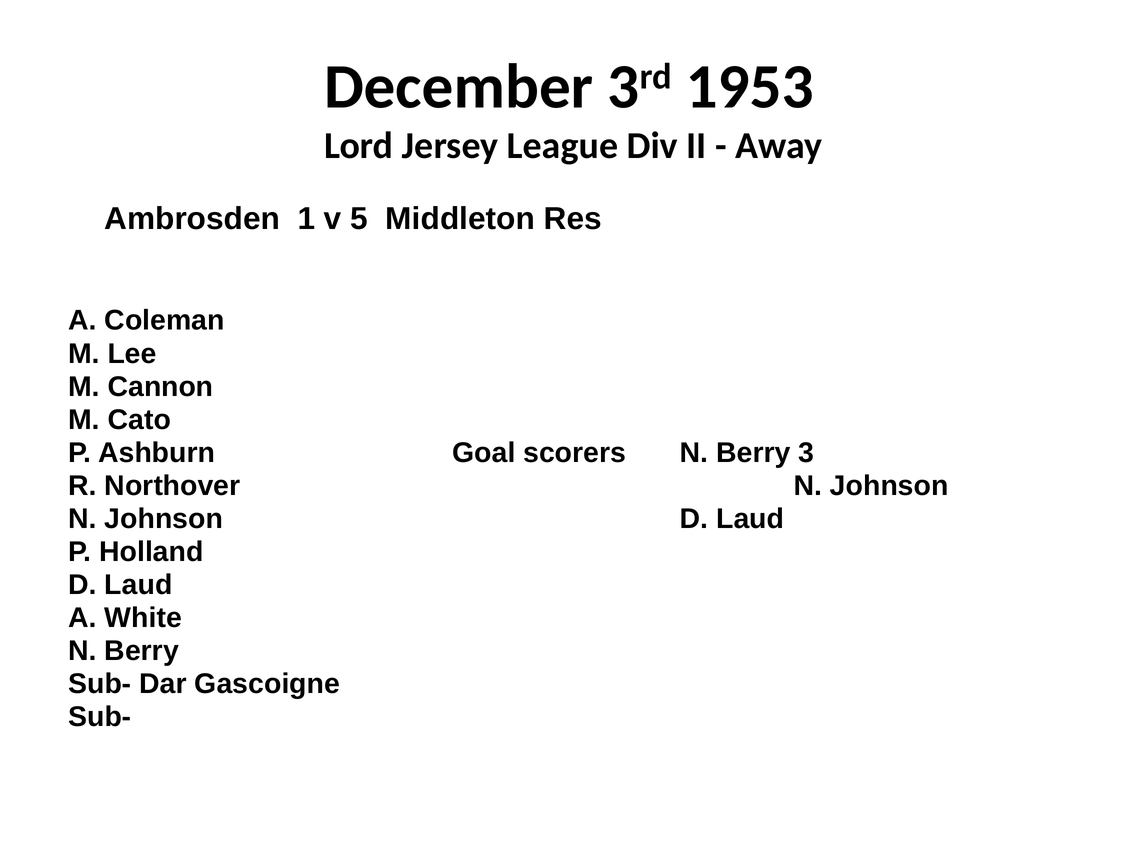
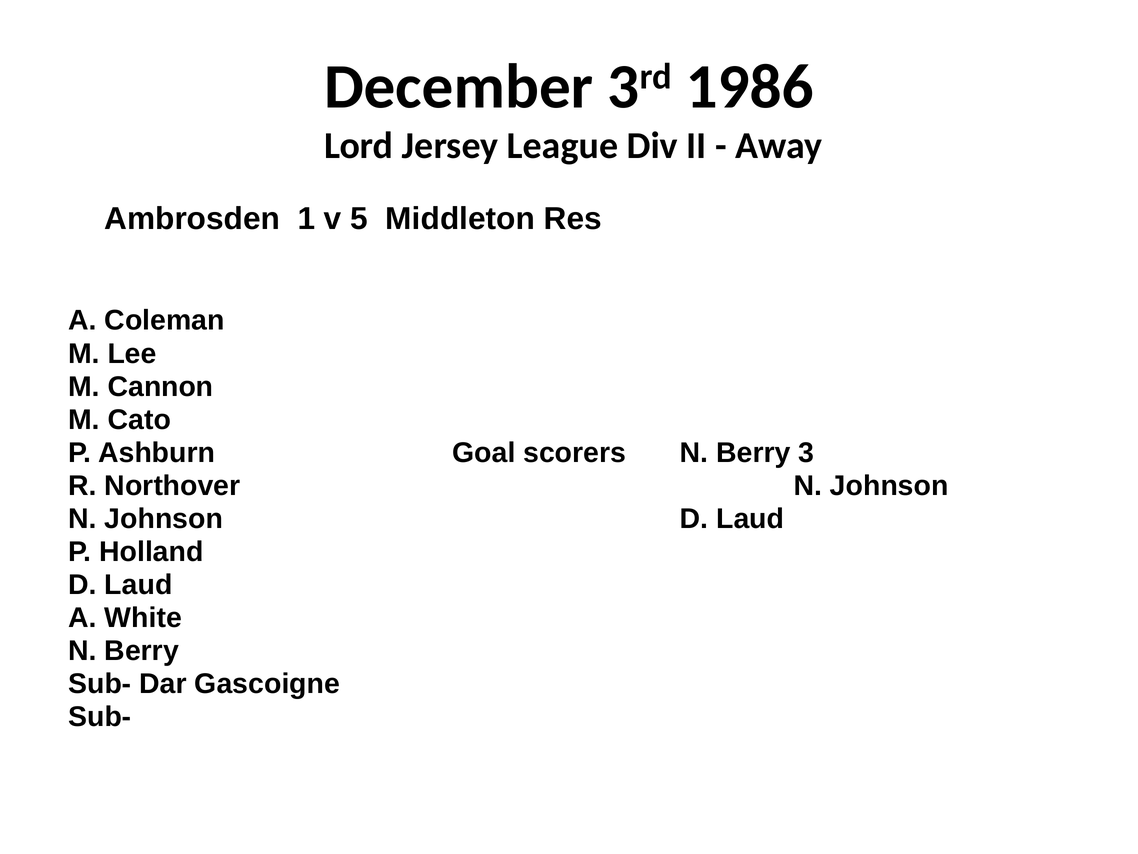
1953: 1953 -> 1986 (750, 87)
